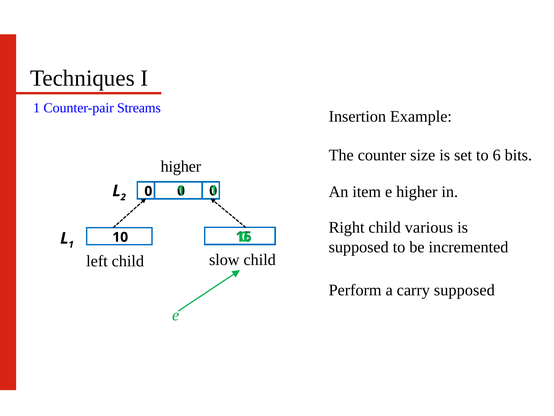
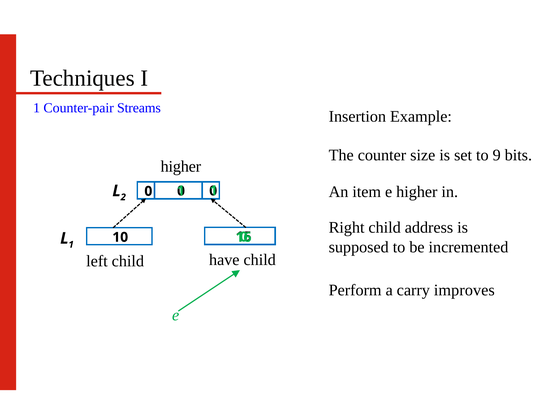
6: 6 -> 9 (497, 155)
various: various -> address (429, 227)
slow: slow -> have (224, 260)
carry supposed: supposed -> improves (464, 290)
